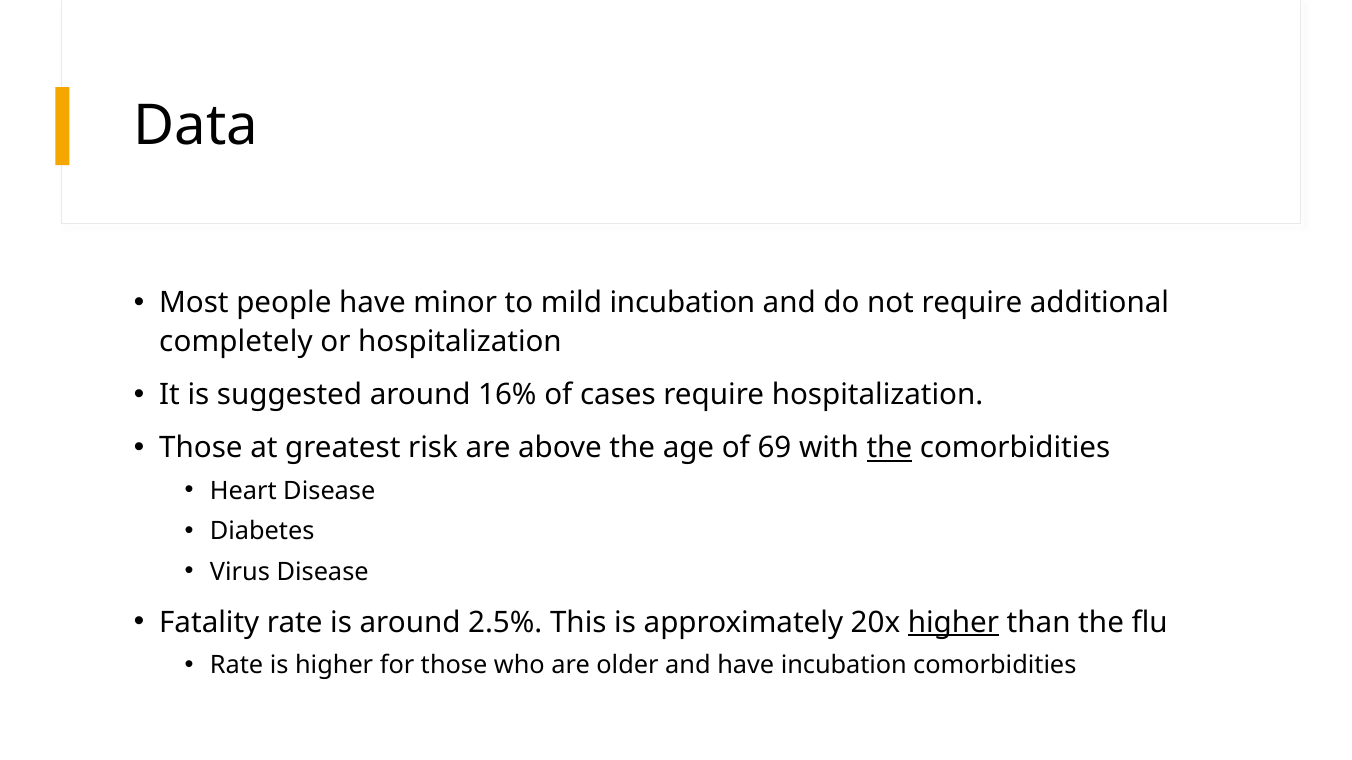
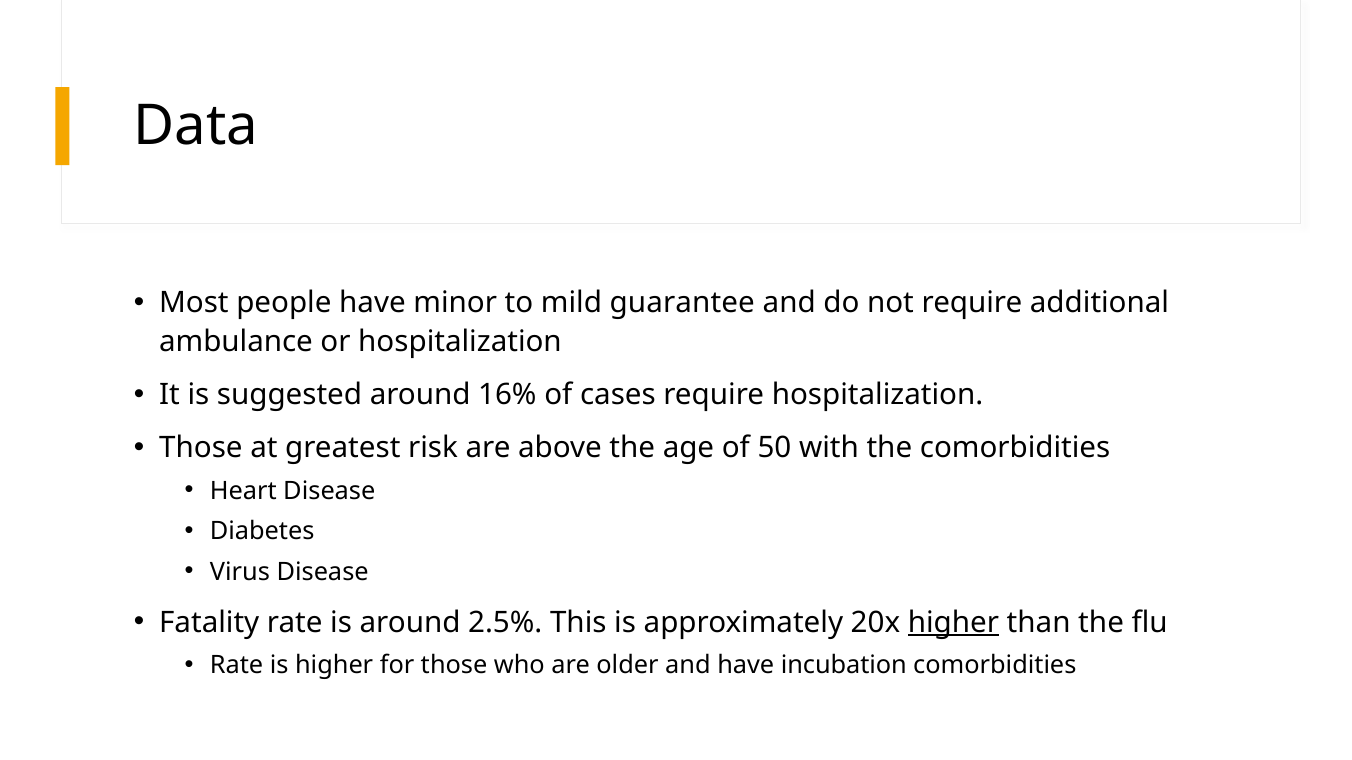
mild incubation: incubation -> guarantee (682, 303)
completely: completely -> ambulance (236, 342)
69: 69 -> 50 (774, 448)
the underline: present -> none (889, 448)
